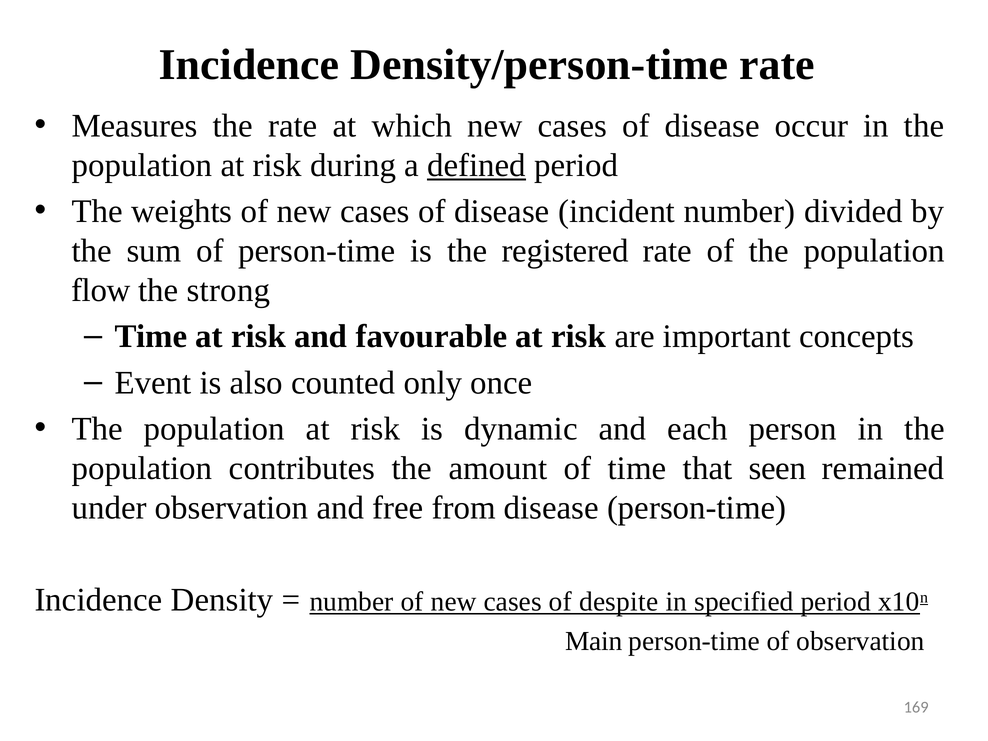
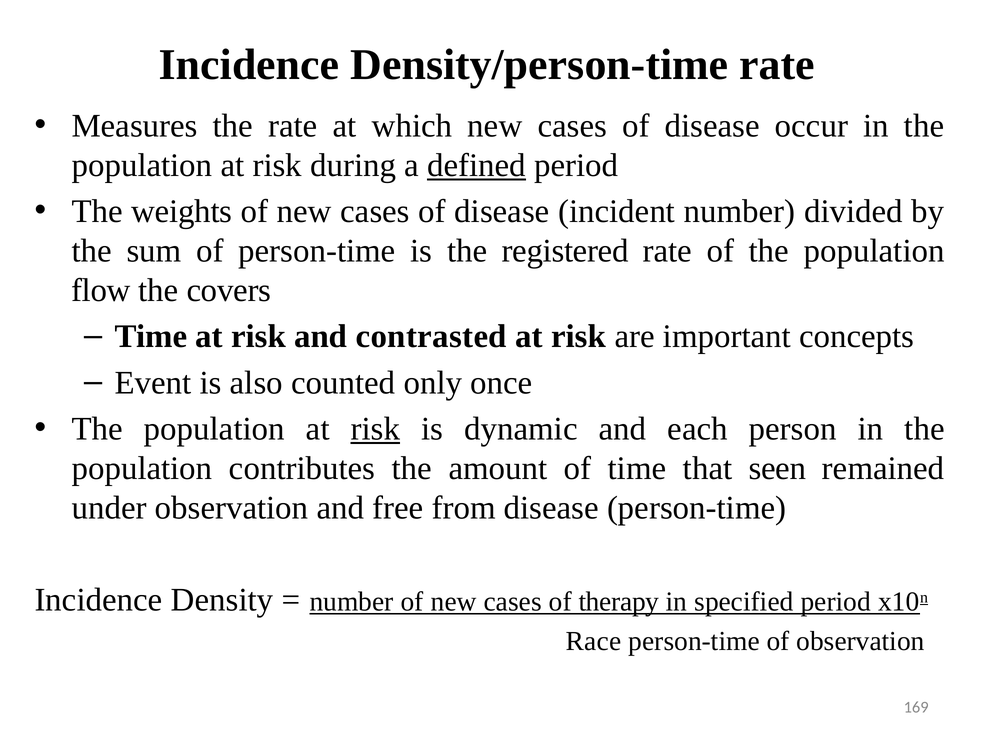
strong: strong -> covers (229, 290)
favourable: favourable -> contrasted (431, 337)
risk underline: none -> present (375, 429)
despite: despite -> therapy (619, 602)
Main: Main -> Race (594, 641)
